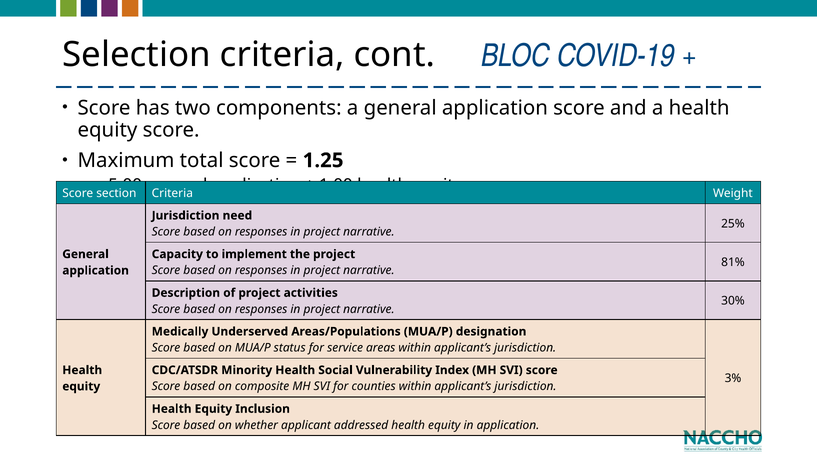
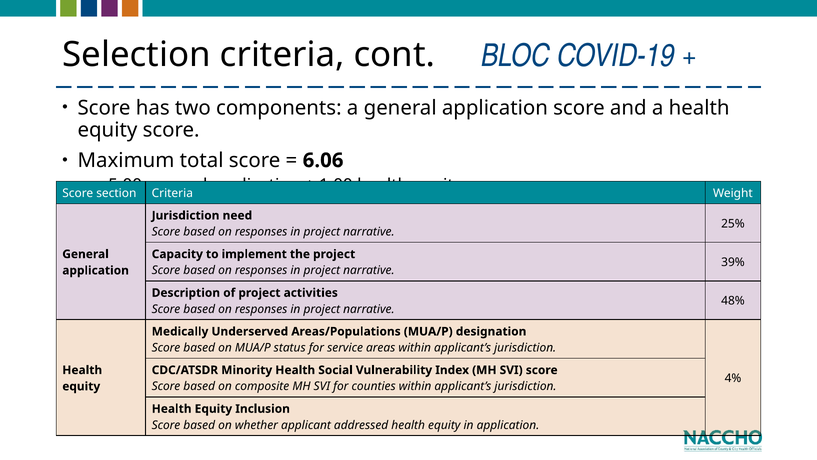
1.25: 1.25 -> 6.06 (323, 160)
81%: 81% -> 39% (733, 262)
30%: 30% -> 48% (733, 301)
3%: 3% -> 4% (733, 378)
